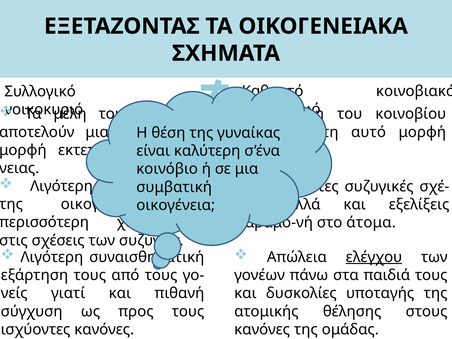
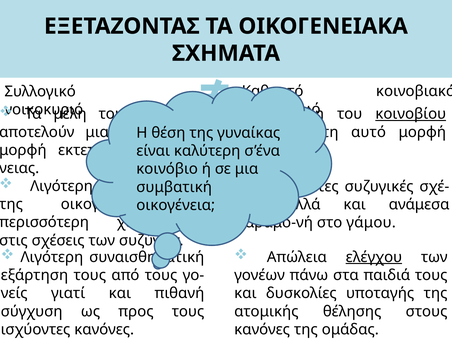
κοινοβίου underline: none -> present (411, 114)
εξελίξεις: εξελίξεις -> ανάμεσα (419, 205)
άτομα: άτομα -> γάμου (371, 223)
